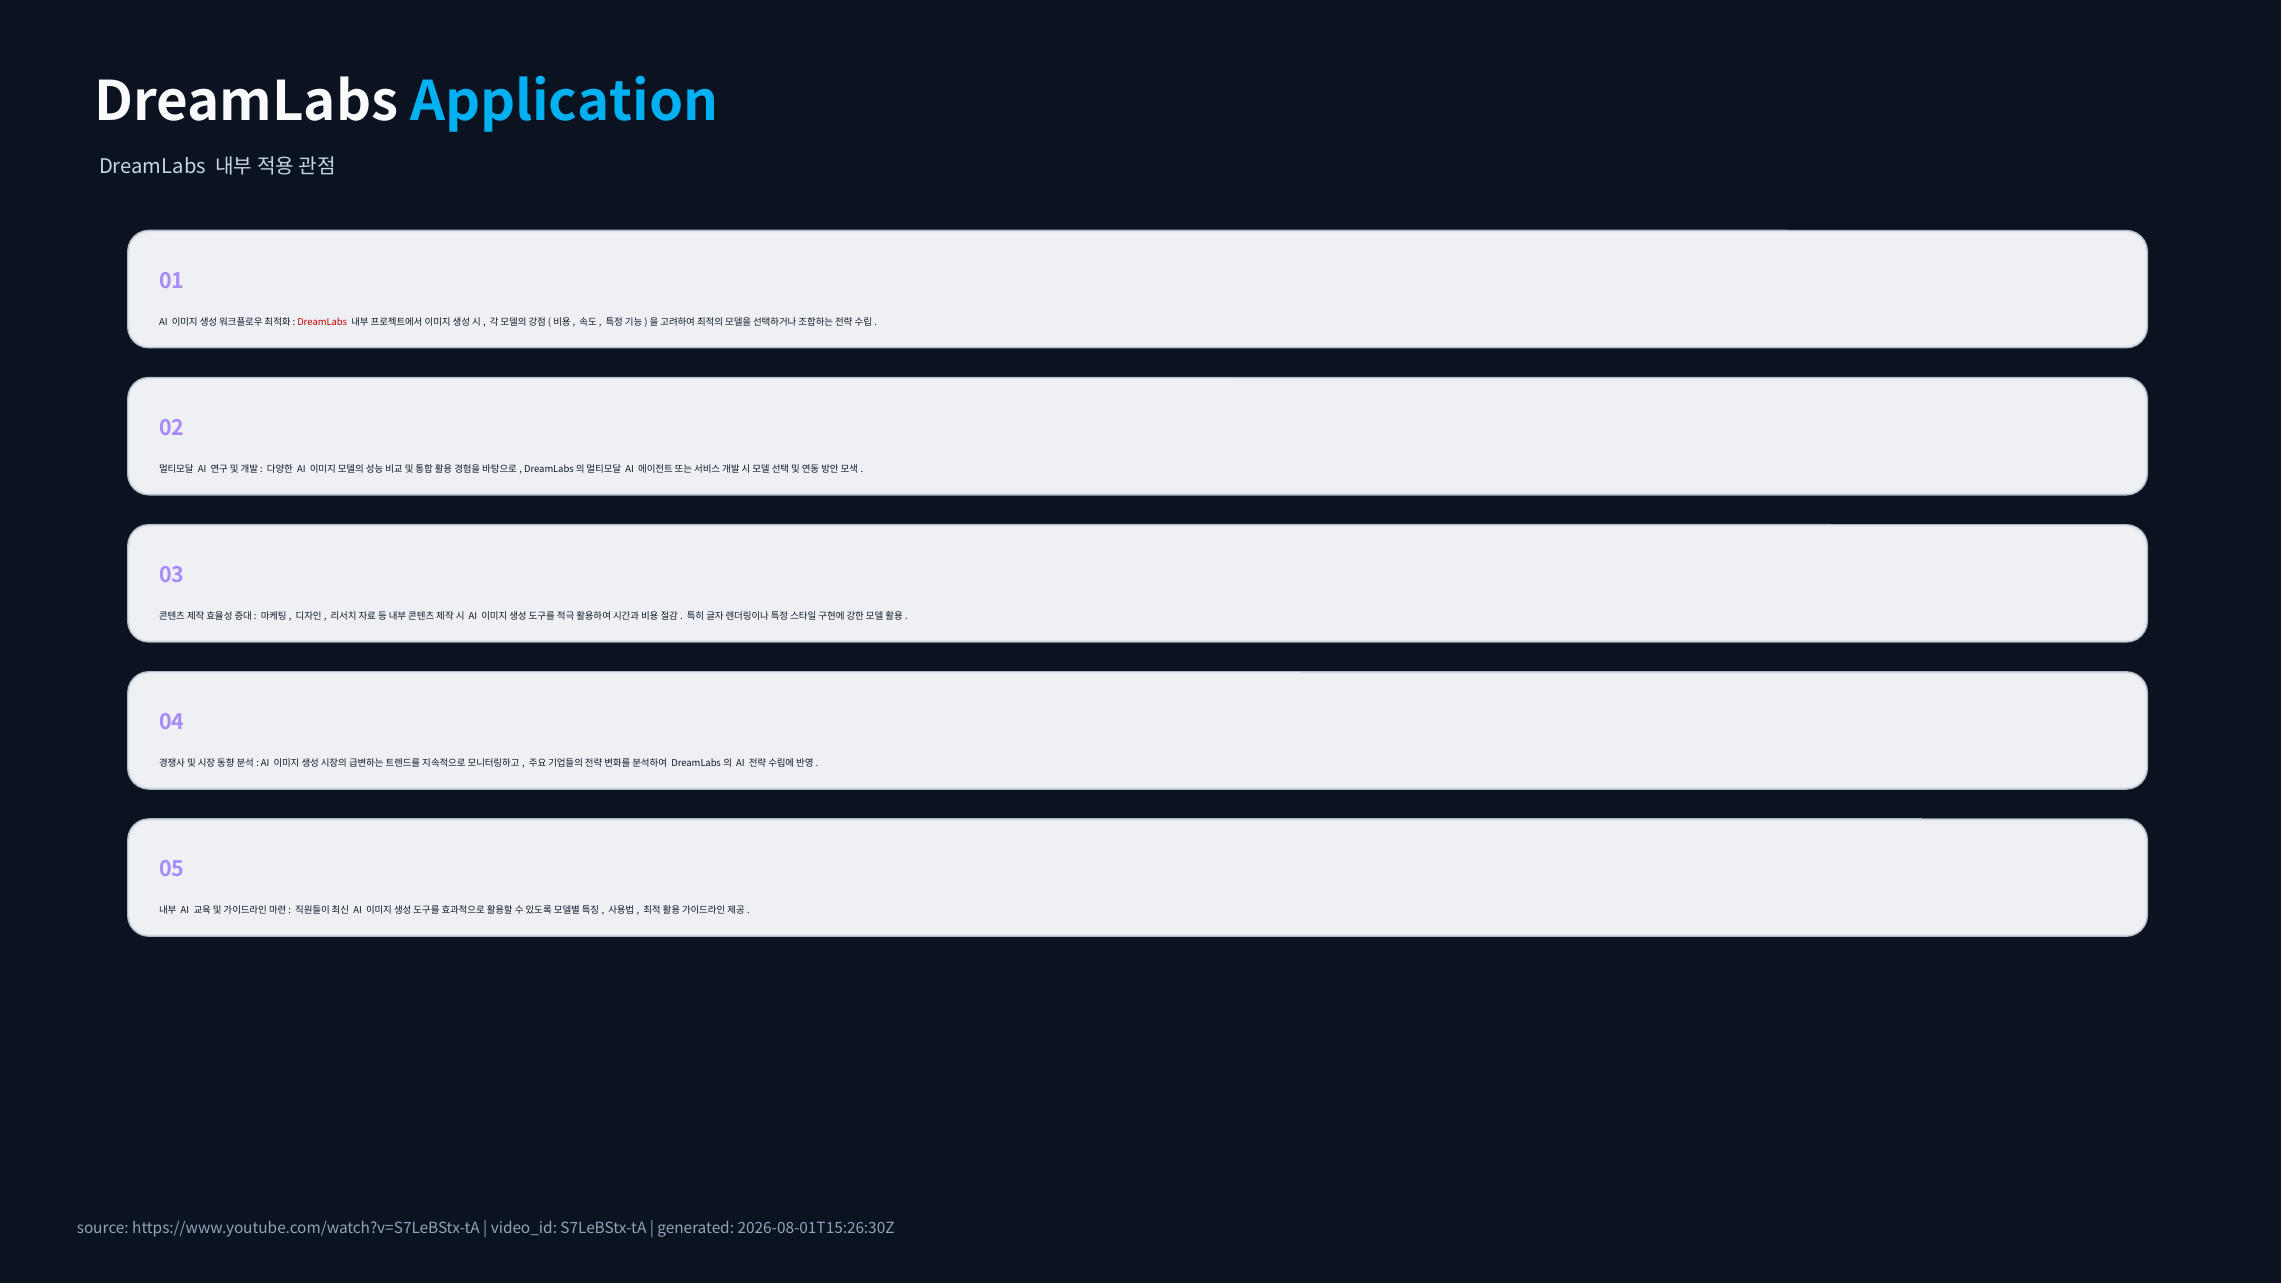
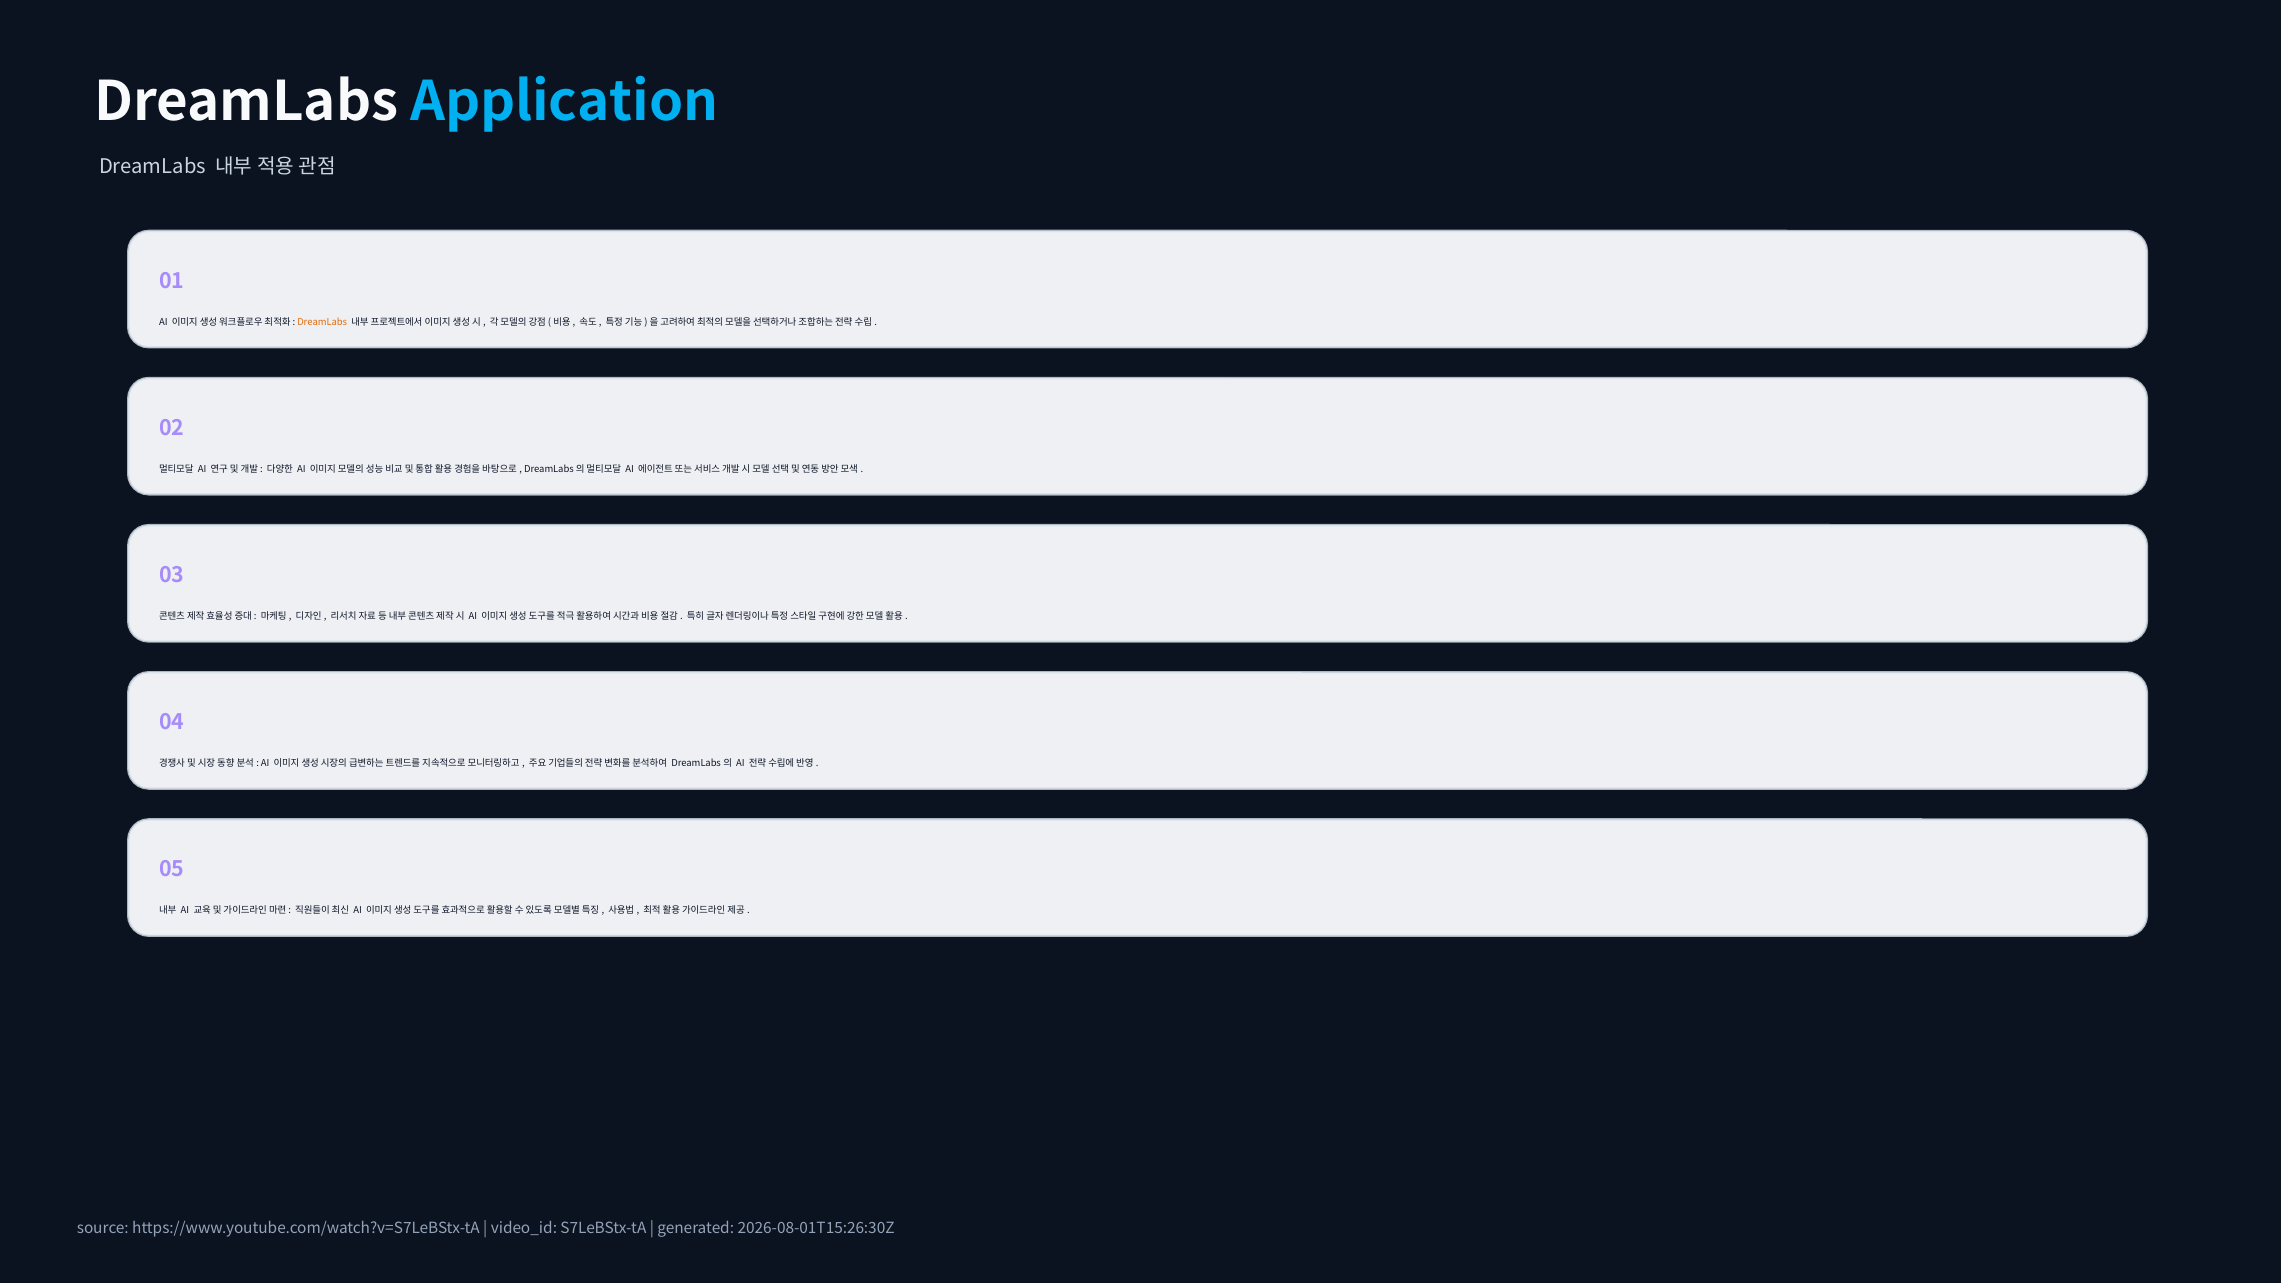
DreamLabs colour: red -> orange (322, 322)
